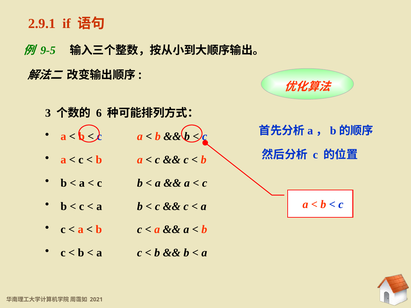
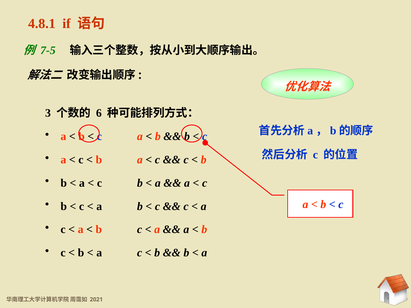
2.9.1: 2.9.1 -> 4.8.1 (42, 24)
9-5: 9-5 -> 7-5 (48, 51)
